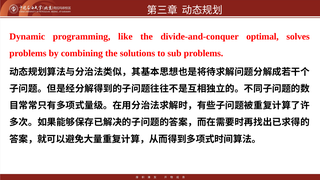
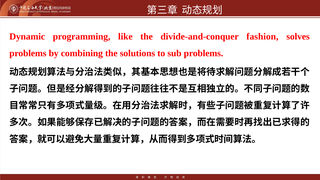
optimal: optimal -> fashion (262, 36)
